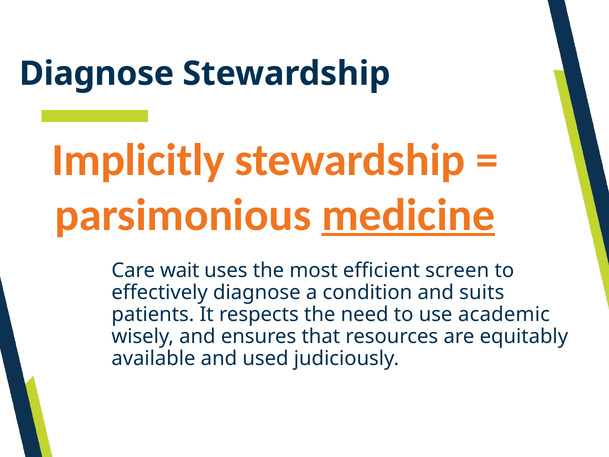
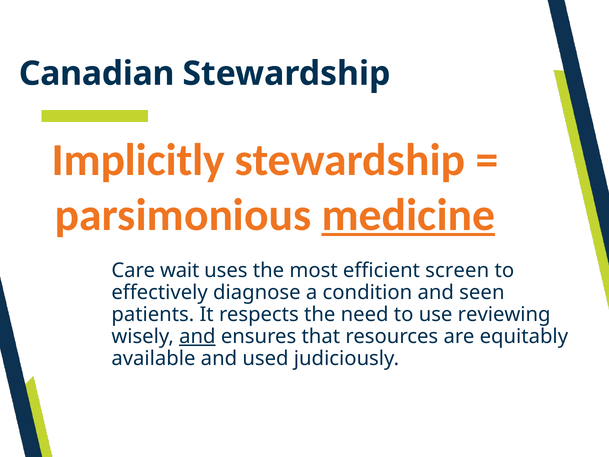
Diagnose: Diagnose -> Canadian (97, 74)
suits: suits -> seen (482, 292)
academic: academic -> reviewing (504, 314)
and underline: none -> present (197, 336)
